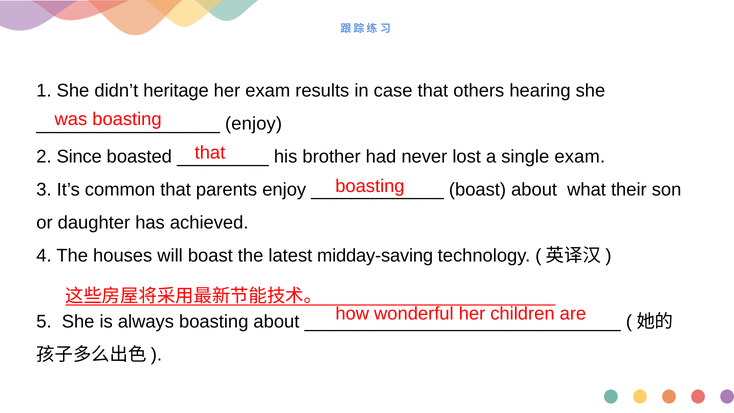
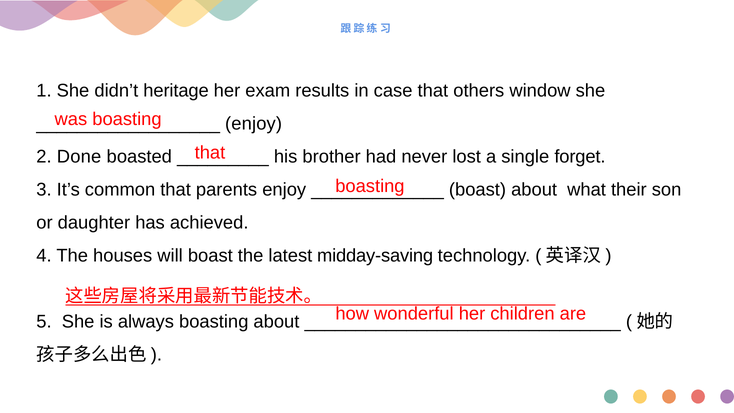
hearing: hearing -> window (540, 90)
Since: Since -> Done (79, 157)
single exam: exam -> forget (580, 157)
